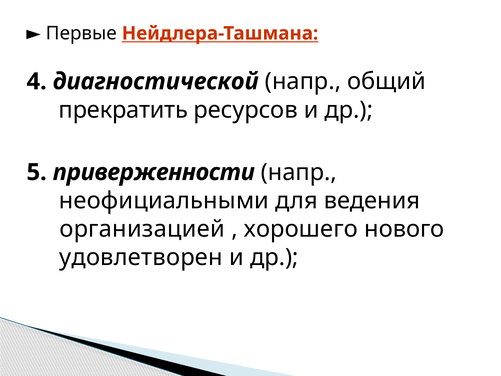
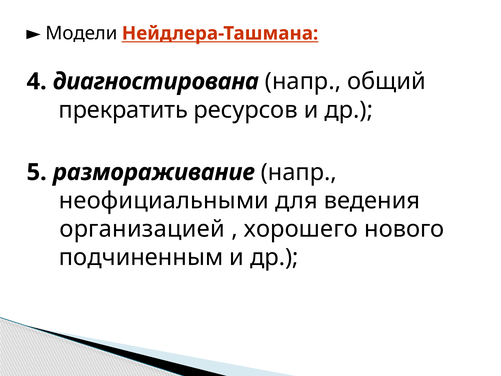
Первые: Первые -> Модели (81, 33)
диагностической: диагностической -> диагностирована (156, 81)
приверженности: приверженности -> размораживание (154, 172)
удовлетворен: удовлетворен -> подчиненным (141, 257)
